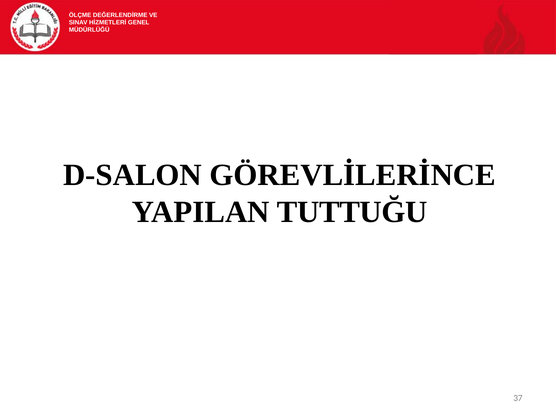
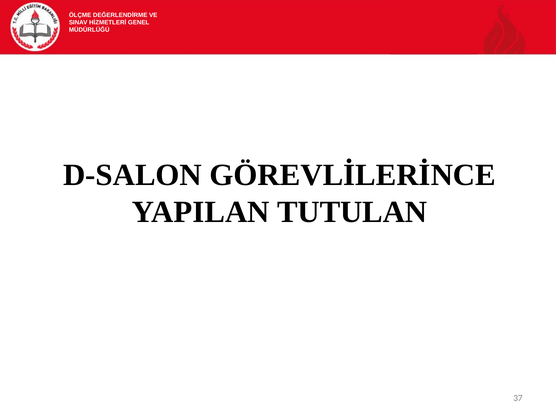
TUTTUĞU: TUTTUĞU -> TUTULAN (352, 212)
